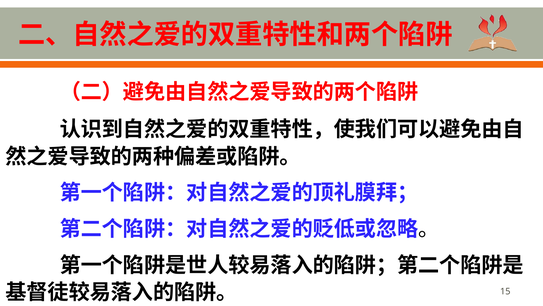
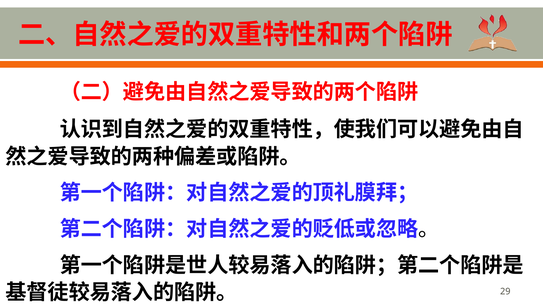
15: 15 -> 29 (505, 291)
